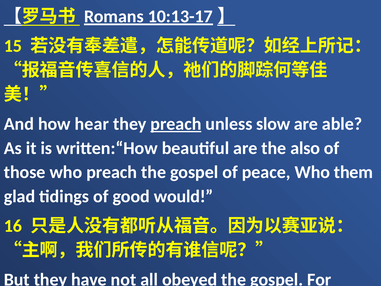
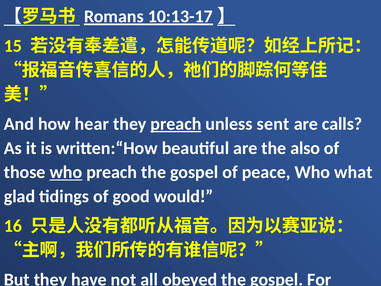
slow: slow -> sent (273, 124)
able: able -> calls (342, 124)
who underline: none -> present (66, 172)
them: them -> what (353, 172)
